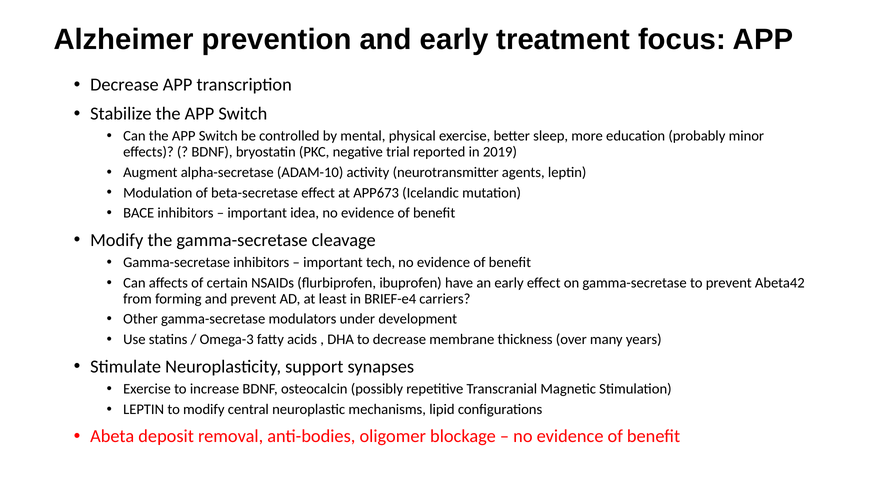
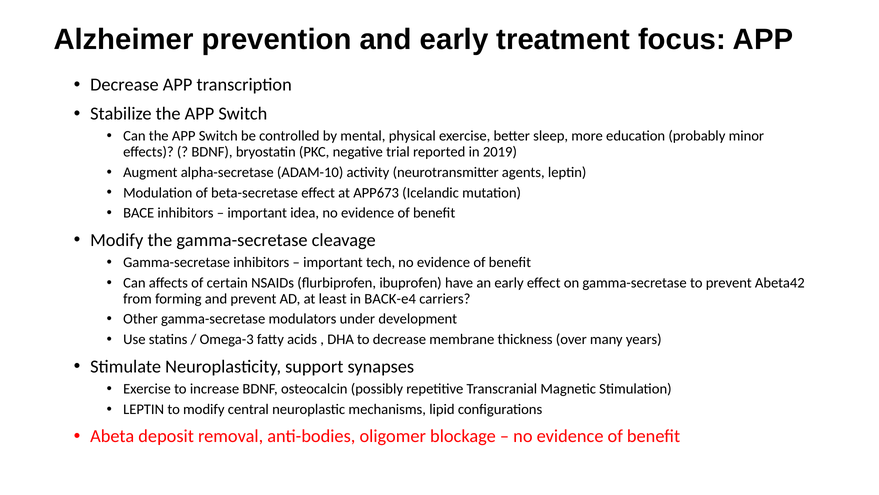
BRIEF-e4: BRIEF-e4 -> BACK-e4 (390, 298)
